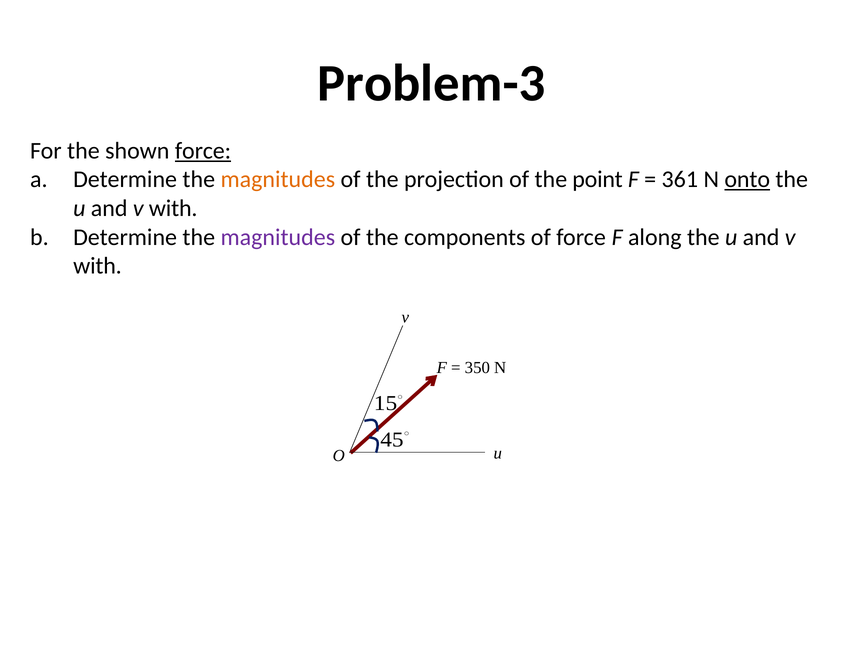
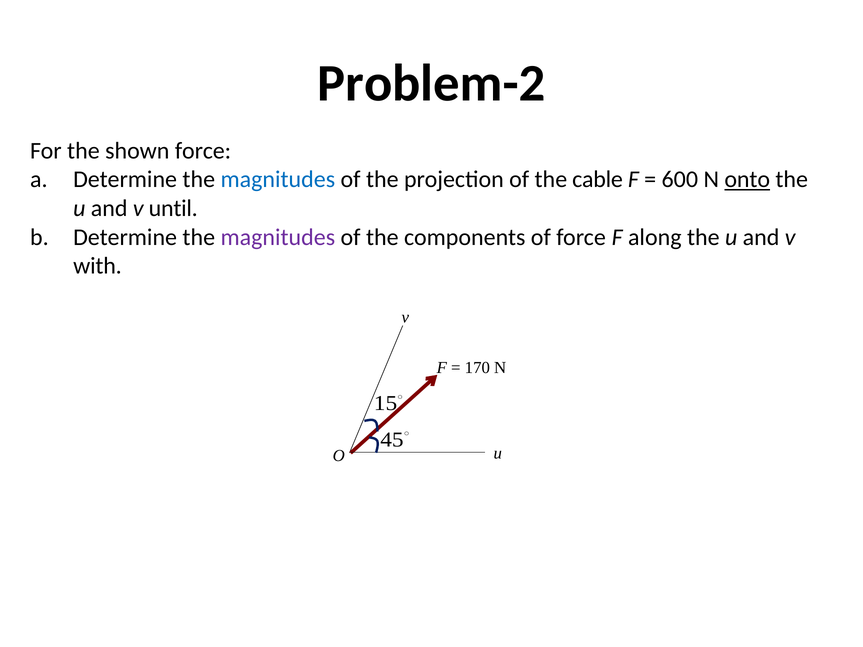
Problem-3: Problem-3 -> Problem-2 (431, 84)
force underline: present -> none (203, 151)
magnitudes colour: orange -> blue (278, 180)
point: point -> cable (598, 180)
361: 361 -> 600 (680, 180)
with: with -> until (173, 208)
350: 350 -> 170 (477, 368)
